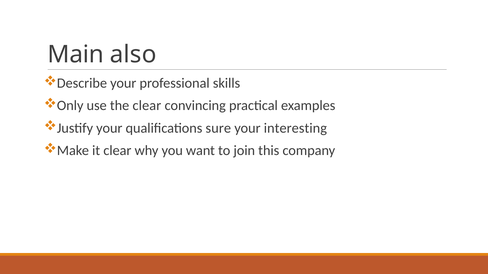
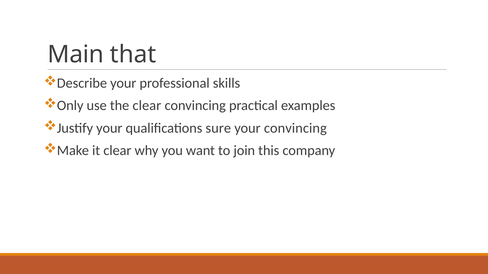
also: also -> that (133, 55)
your interesting: interesting -> convincing (295, 128)
